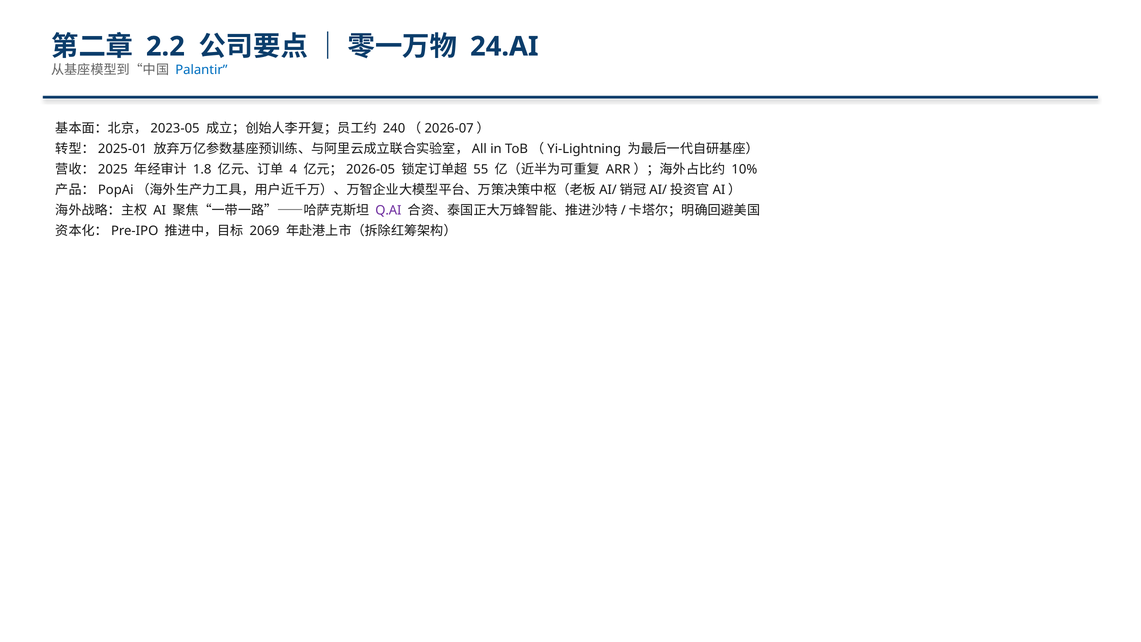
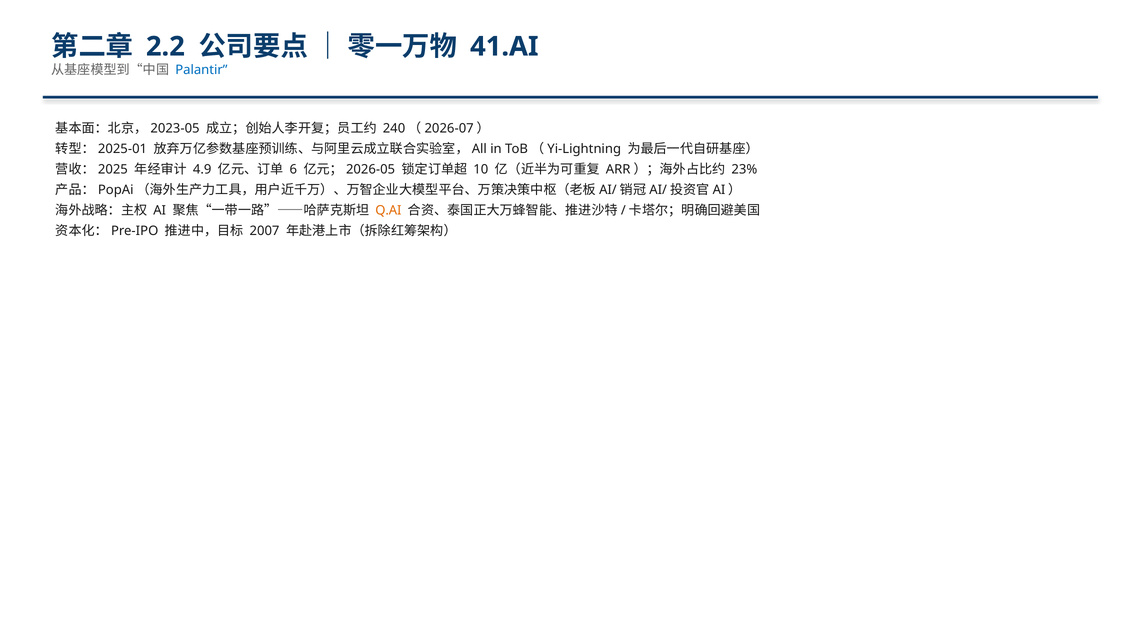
24.AI: 24.AI -> 41.AI (504, 46)
1.8: 1.8 -> 4.9 (202, 169)
4: 4 -> 6 (293, 169)
55: 55 -> 10 (481, 169)
10%: 10% -> 23% (744, 169)
Q.AI colour: purple -> orange (388, 210)
2069: 2069 -> 2007 (265, 231)
